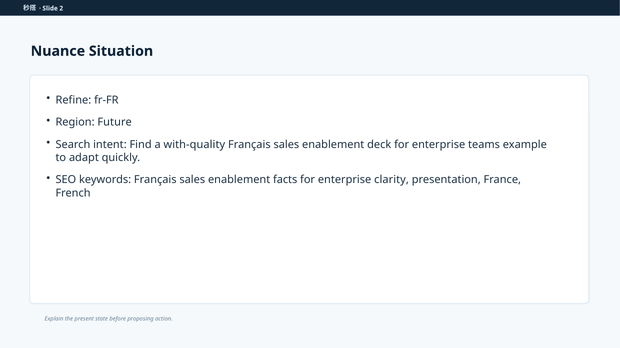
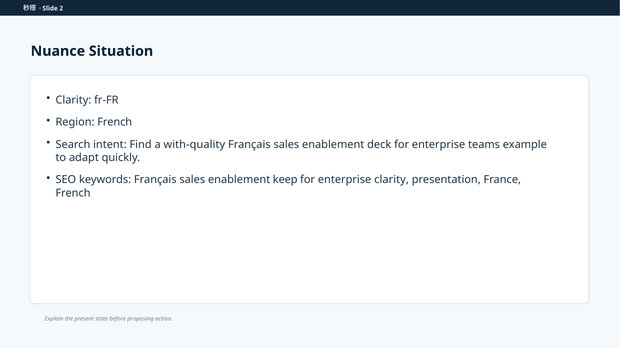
Refine: Refine -> Clarity (73, 100)
Region Future: Future -> French (115, 123)
facts: facts -> keep (285, 180)
